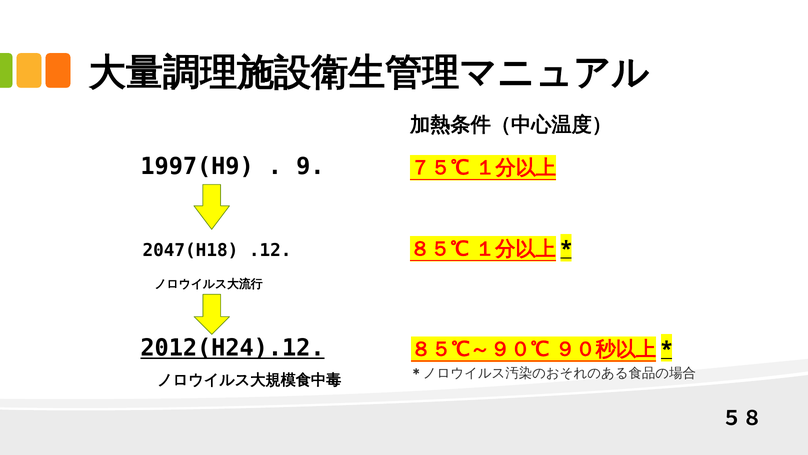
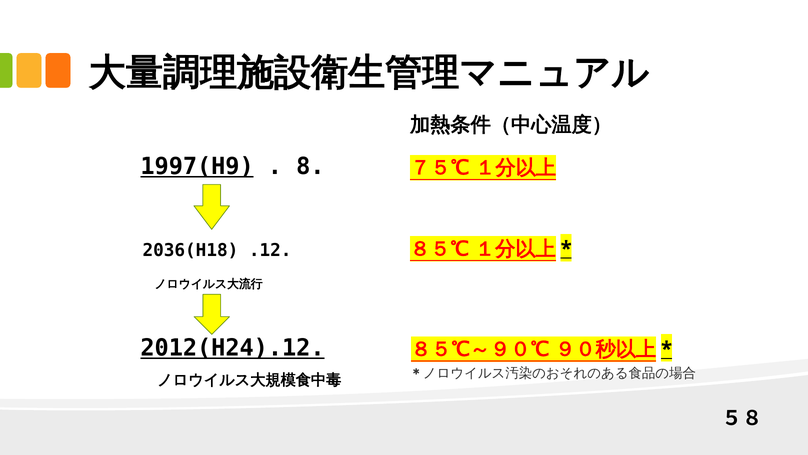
1997(H9 underline: none -> present (197, 167)
9: 9 -> 8 (310, 167)
2047(H18: 2047(H18 -> 2036(H18 (190, 250)
